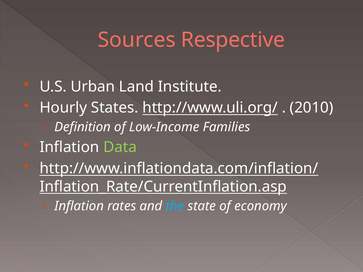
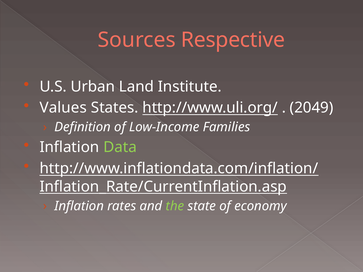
Hourly: Hourly -> Values (63, 108)
2010: 2010 -> 2049 (312, 108)
the colour: light blue -> light green (175, 206)
